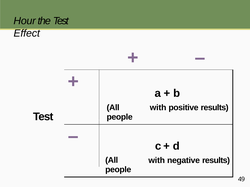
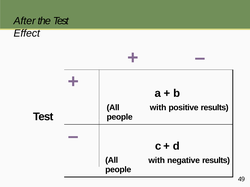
Hour: Hour -> After (25, 21)
